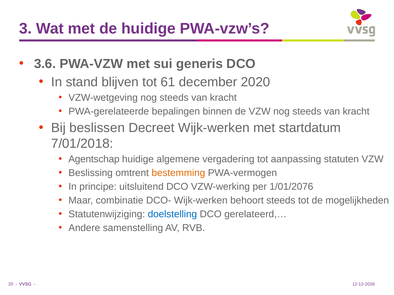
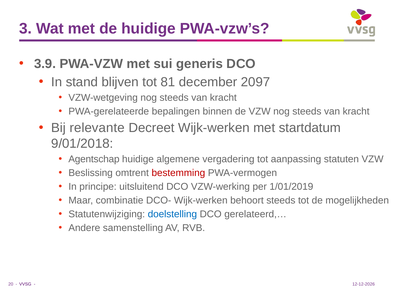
3.6: 3.6 -> 3.9 (45, 64)
61: 61 -> 81 (168, 82)
2020: 2020 -> 2097 (256, 82)
beslissen: beslissen -> relevante (97, 128)
7/01/2018: 7/01/2018 -> 9/01/2018 (82, 144)
bestemming colour: orange -> red (178, 173)
1/01/2076: 1/01/2076 -> 1/01/2019 (291, 187)
